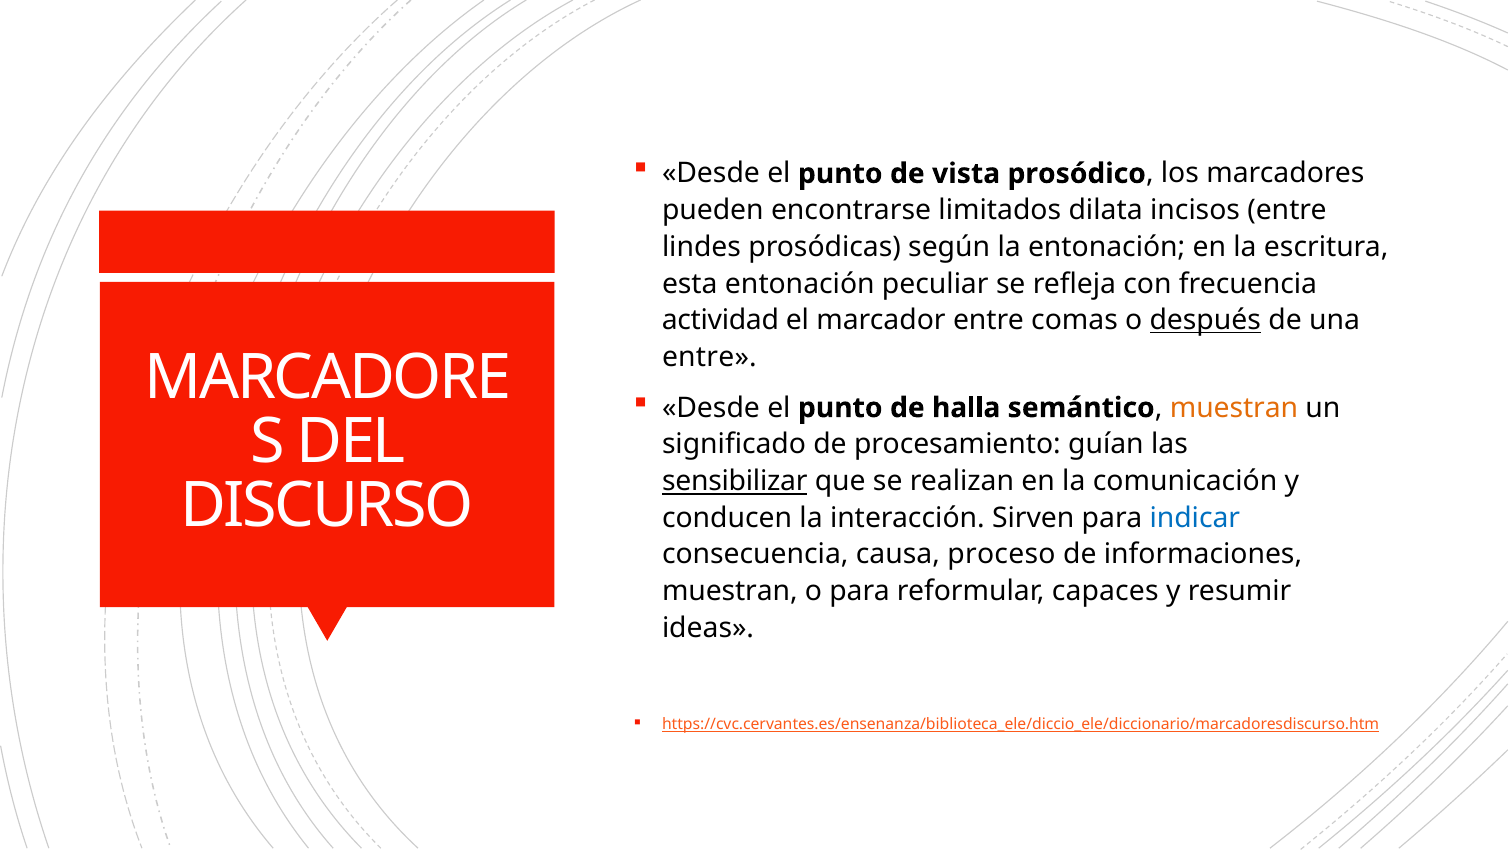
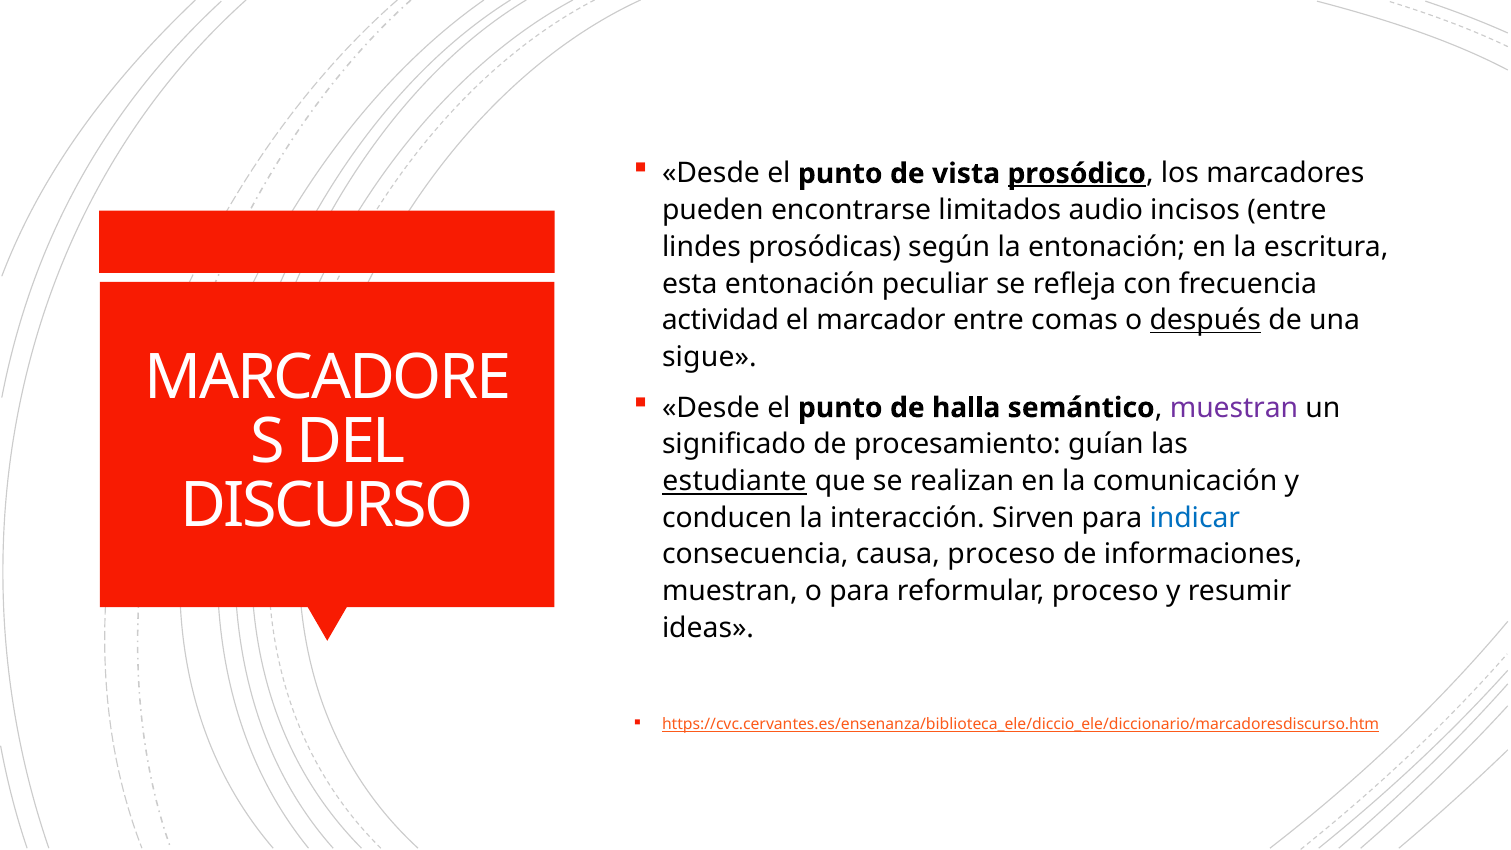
prosódico underline: none -> present (1077, 174)
dilata: dilata -> audio (1106, 210)
entre: entre -> sigue (709, 357)
muestran colour: orange -> purple (1234, 408)
sensibilizar: sensibilizar -> estudiante (735, 481)
reformular capaces: capaces -> proceso (1105, 591)
